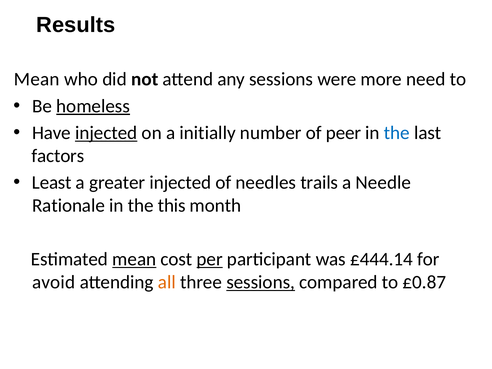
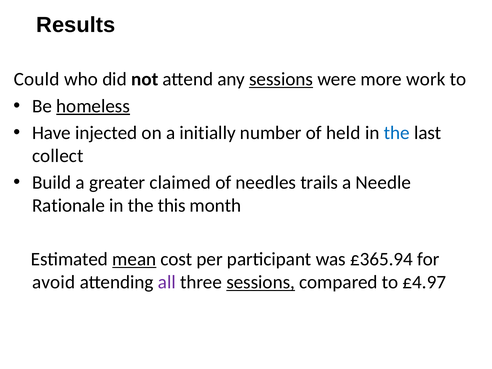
Mean: Mean -> Could (37, 79)
sessions underline: none -> present (281, 79)
need: need -> work (426, 79)
injected underline: present -> none (106, 133)
peer: peer -> held (343, 133)
factors: factors -> collect (58, 156)
Least: Least -> Build (52, 183)
greater injected: injected -> claimed (180, 183)
per underline: present -> none (210, 259)
£444.14: £444.14 -> £365.94 (382, 259)
all colour: orange -> purple (167, 282)
£0.87: £0.87 -> £4.97 (424, 282)
